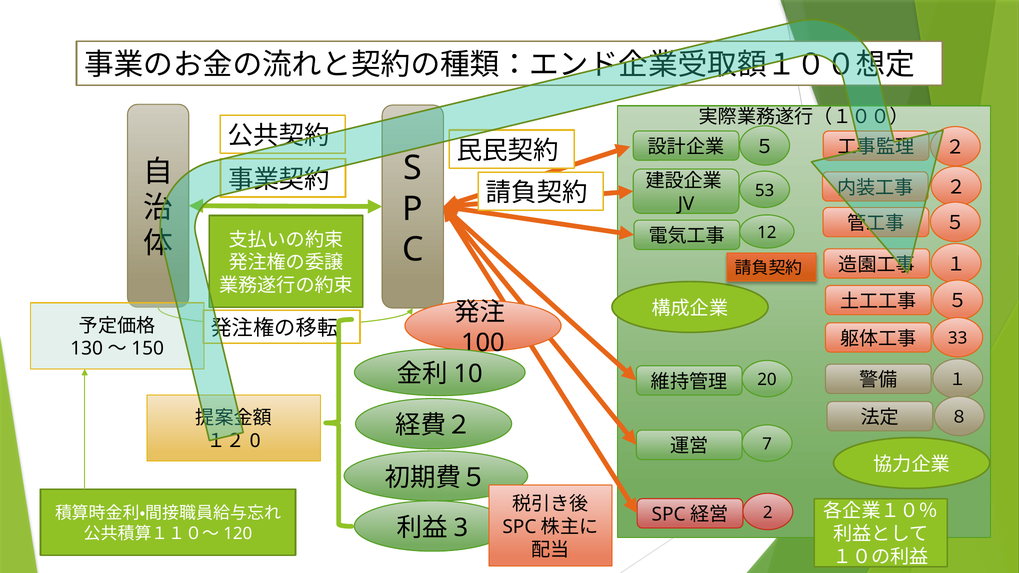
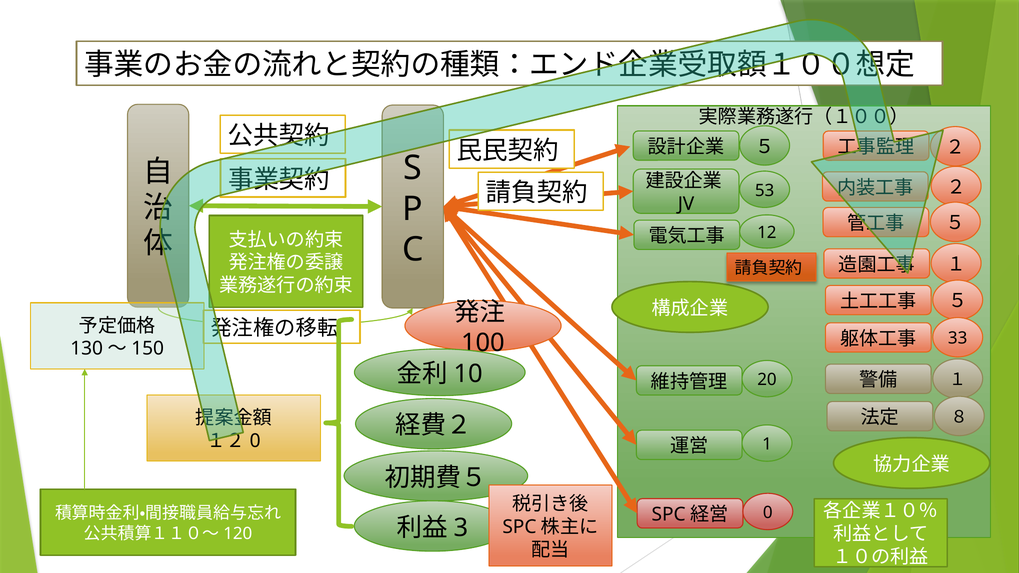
7: 7 -> 1 (767, 444)
2: 2 -> 0 (768, 513)
